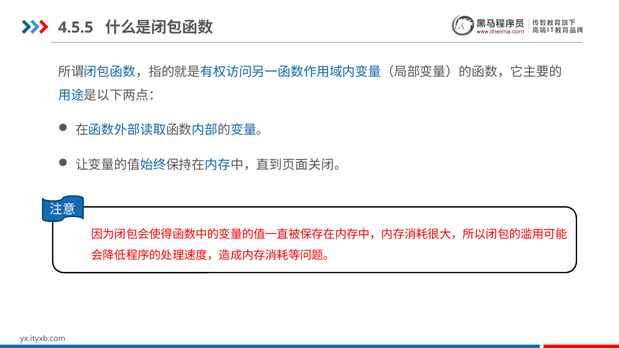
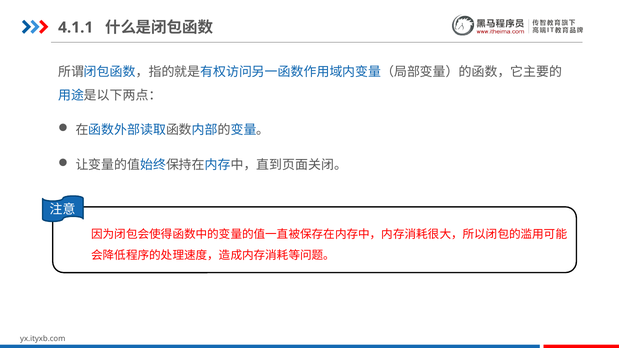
4.5.5: 4.5.5 -> 4.1.1 (76, 27)
